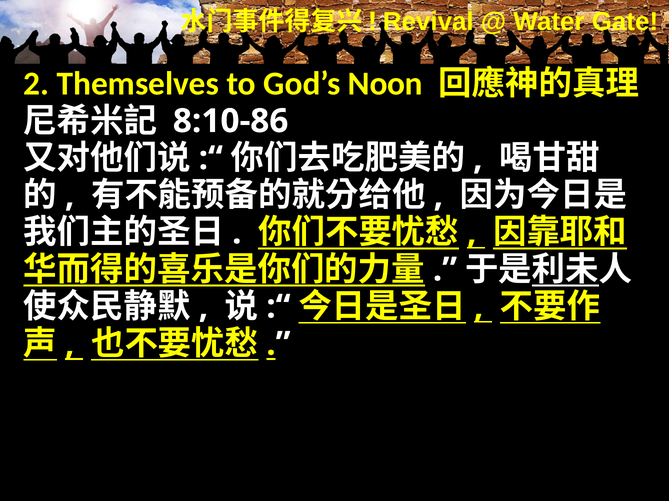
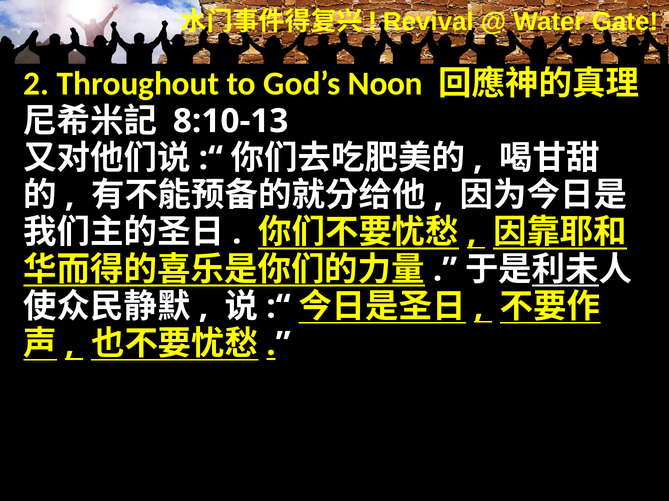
Themselves: Themselves -> Throughout (138, 84)
8:10-86: 8:10-86 -> 8:10-13 (231, 121)
